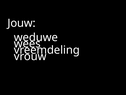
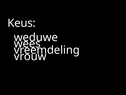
Jouw: Jouw -> Keus (22, 23)
